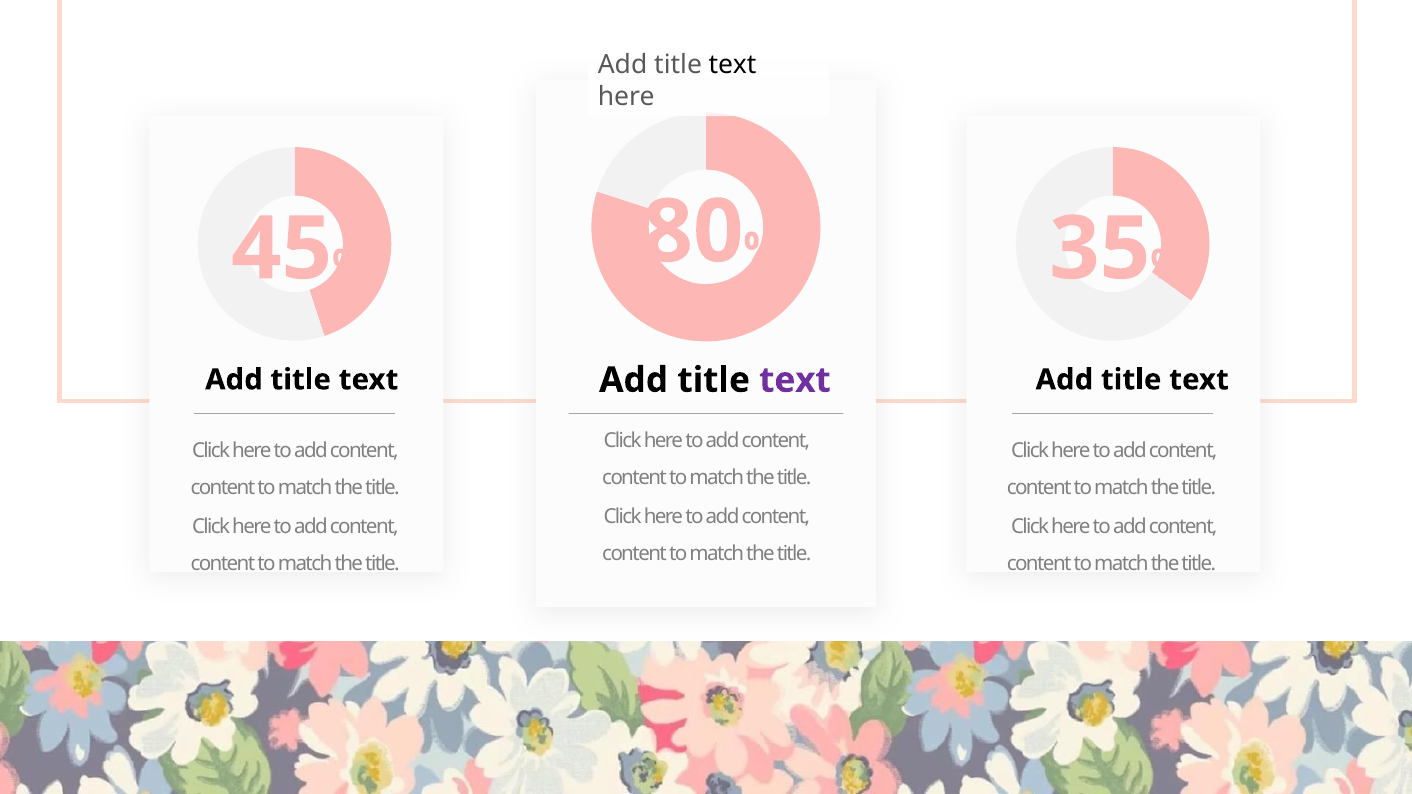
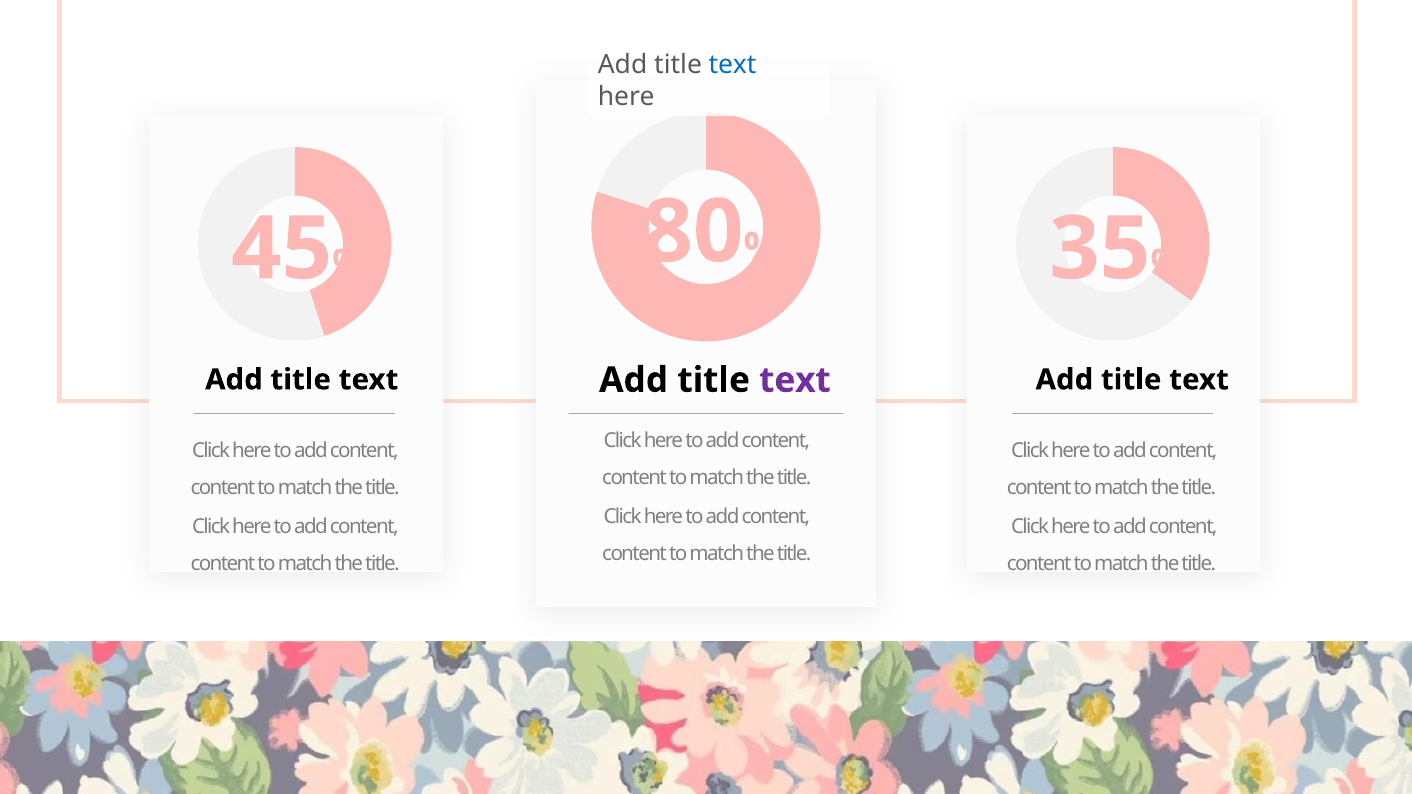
text colour: black -> blue (733, 65)
